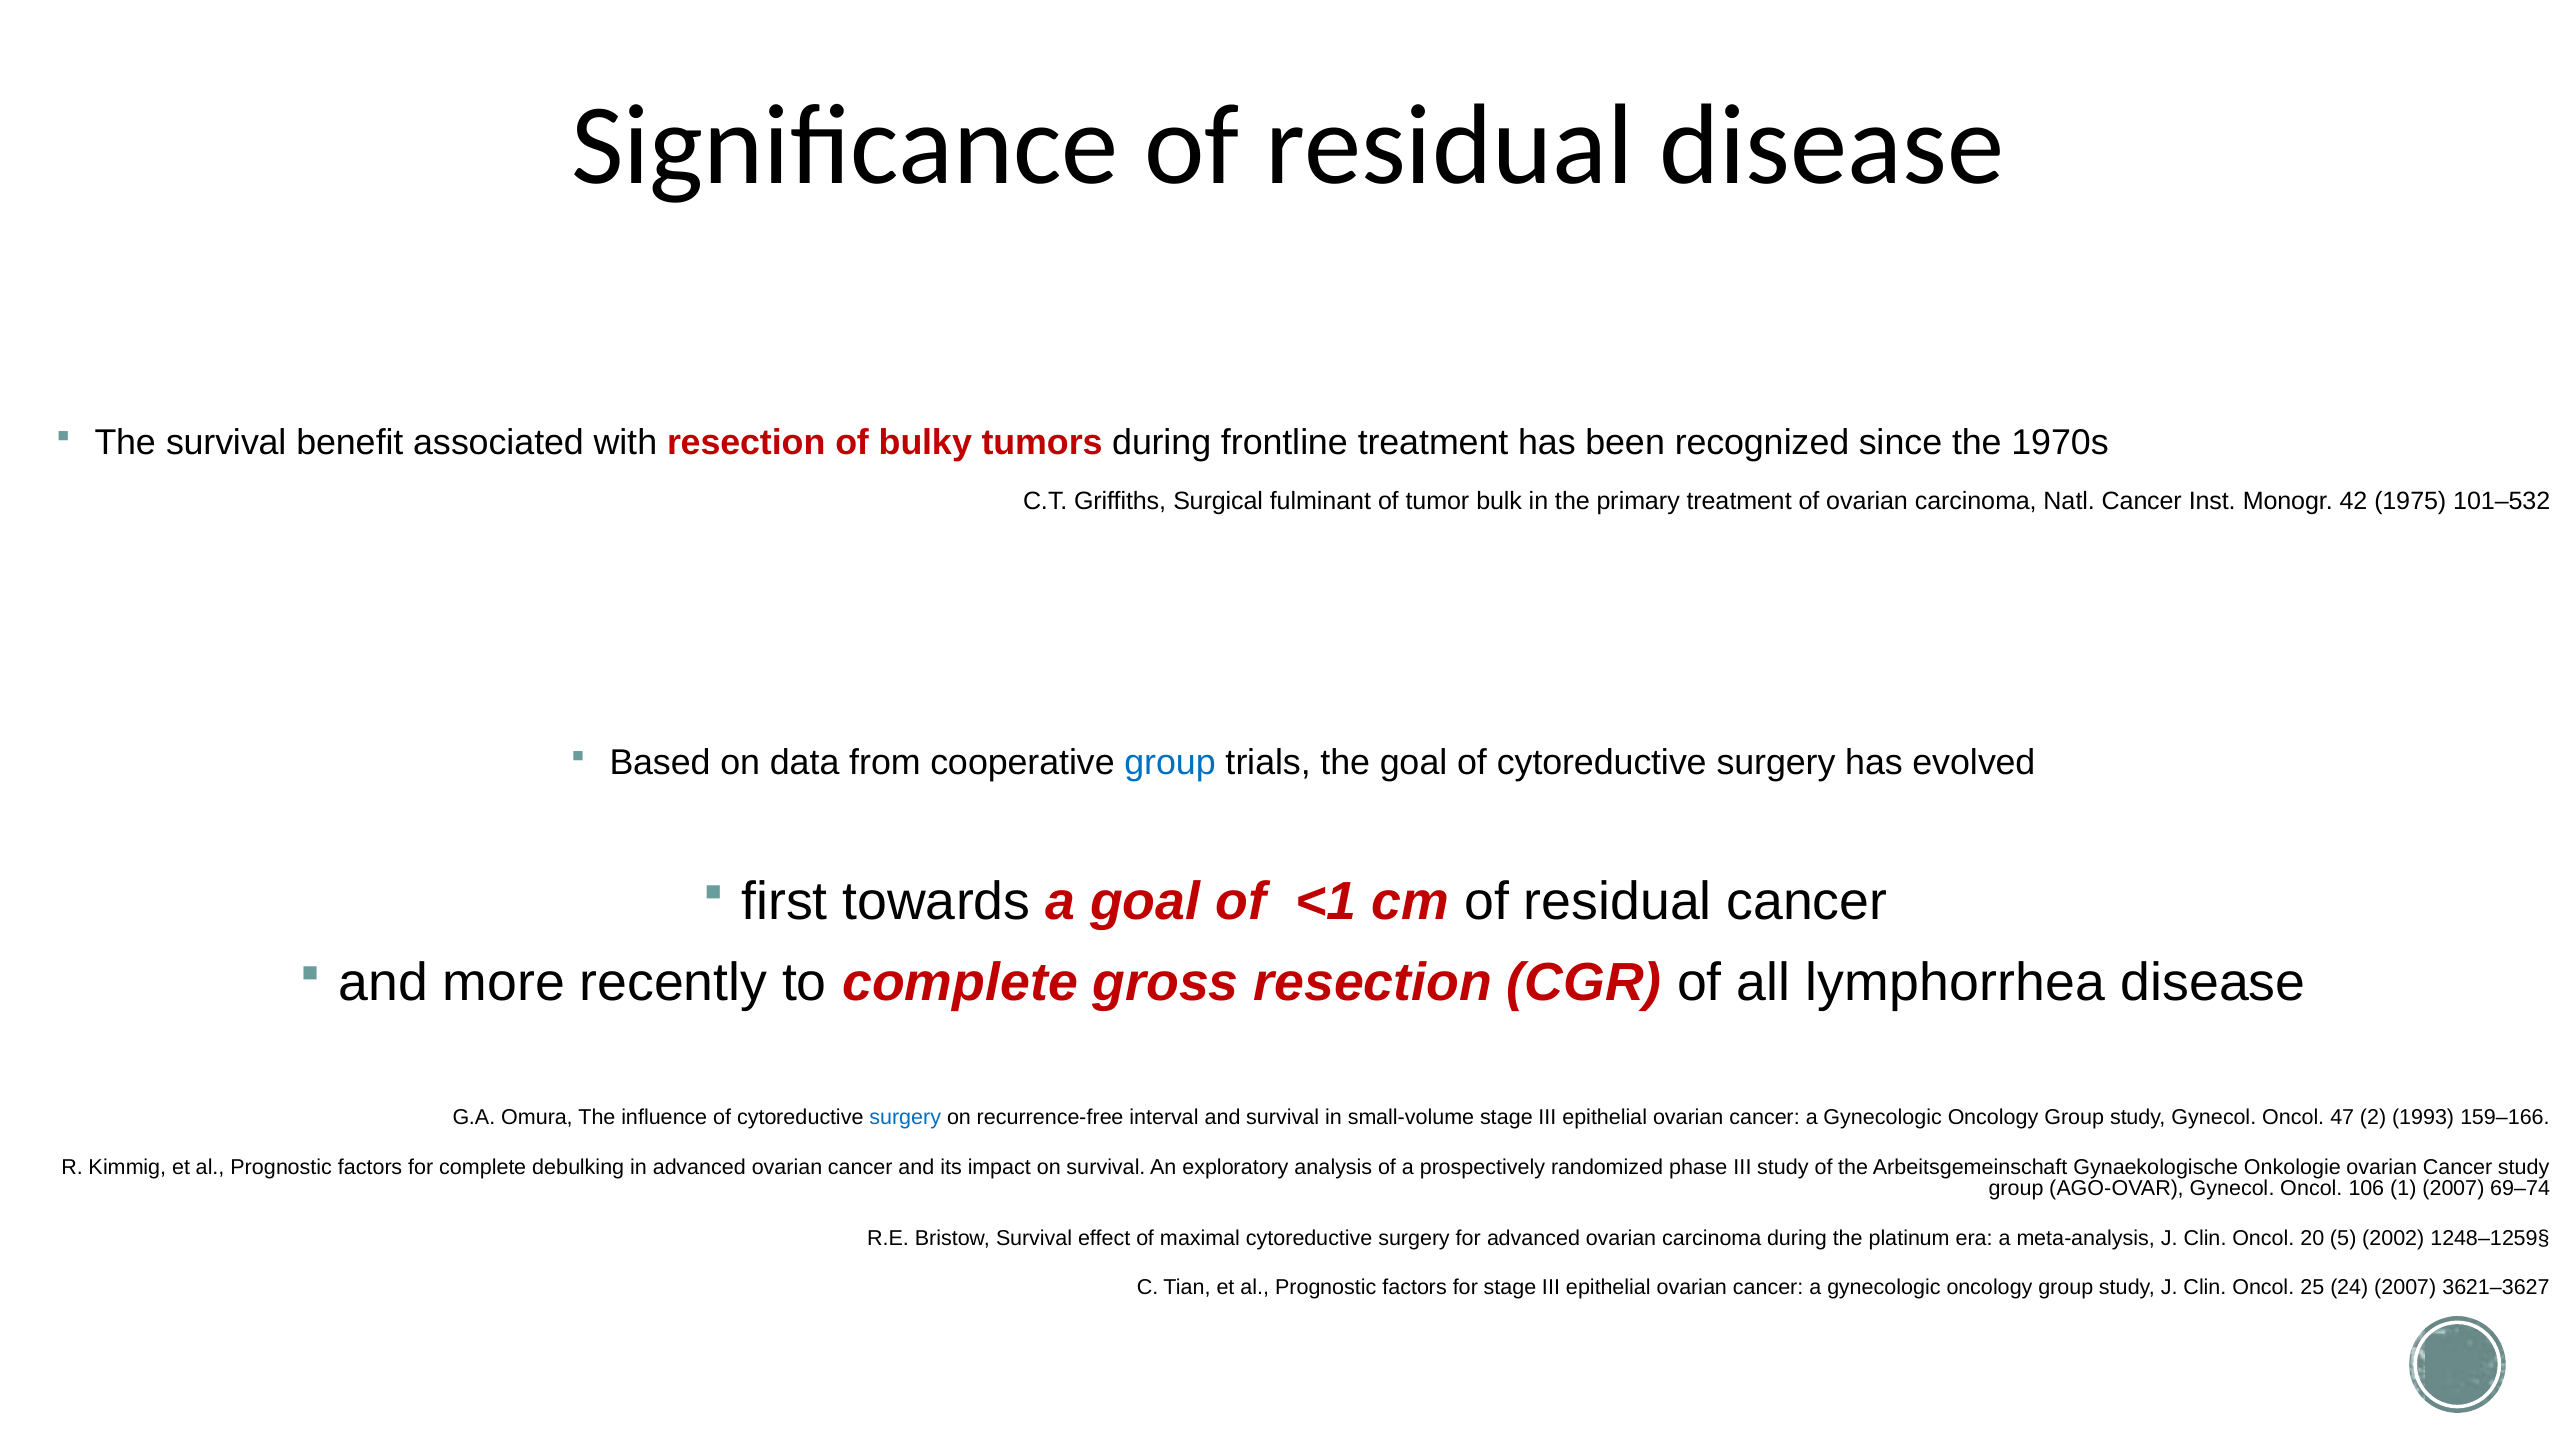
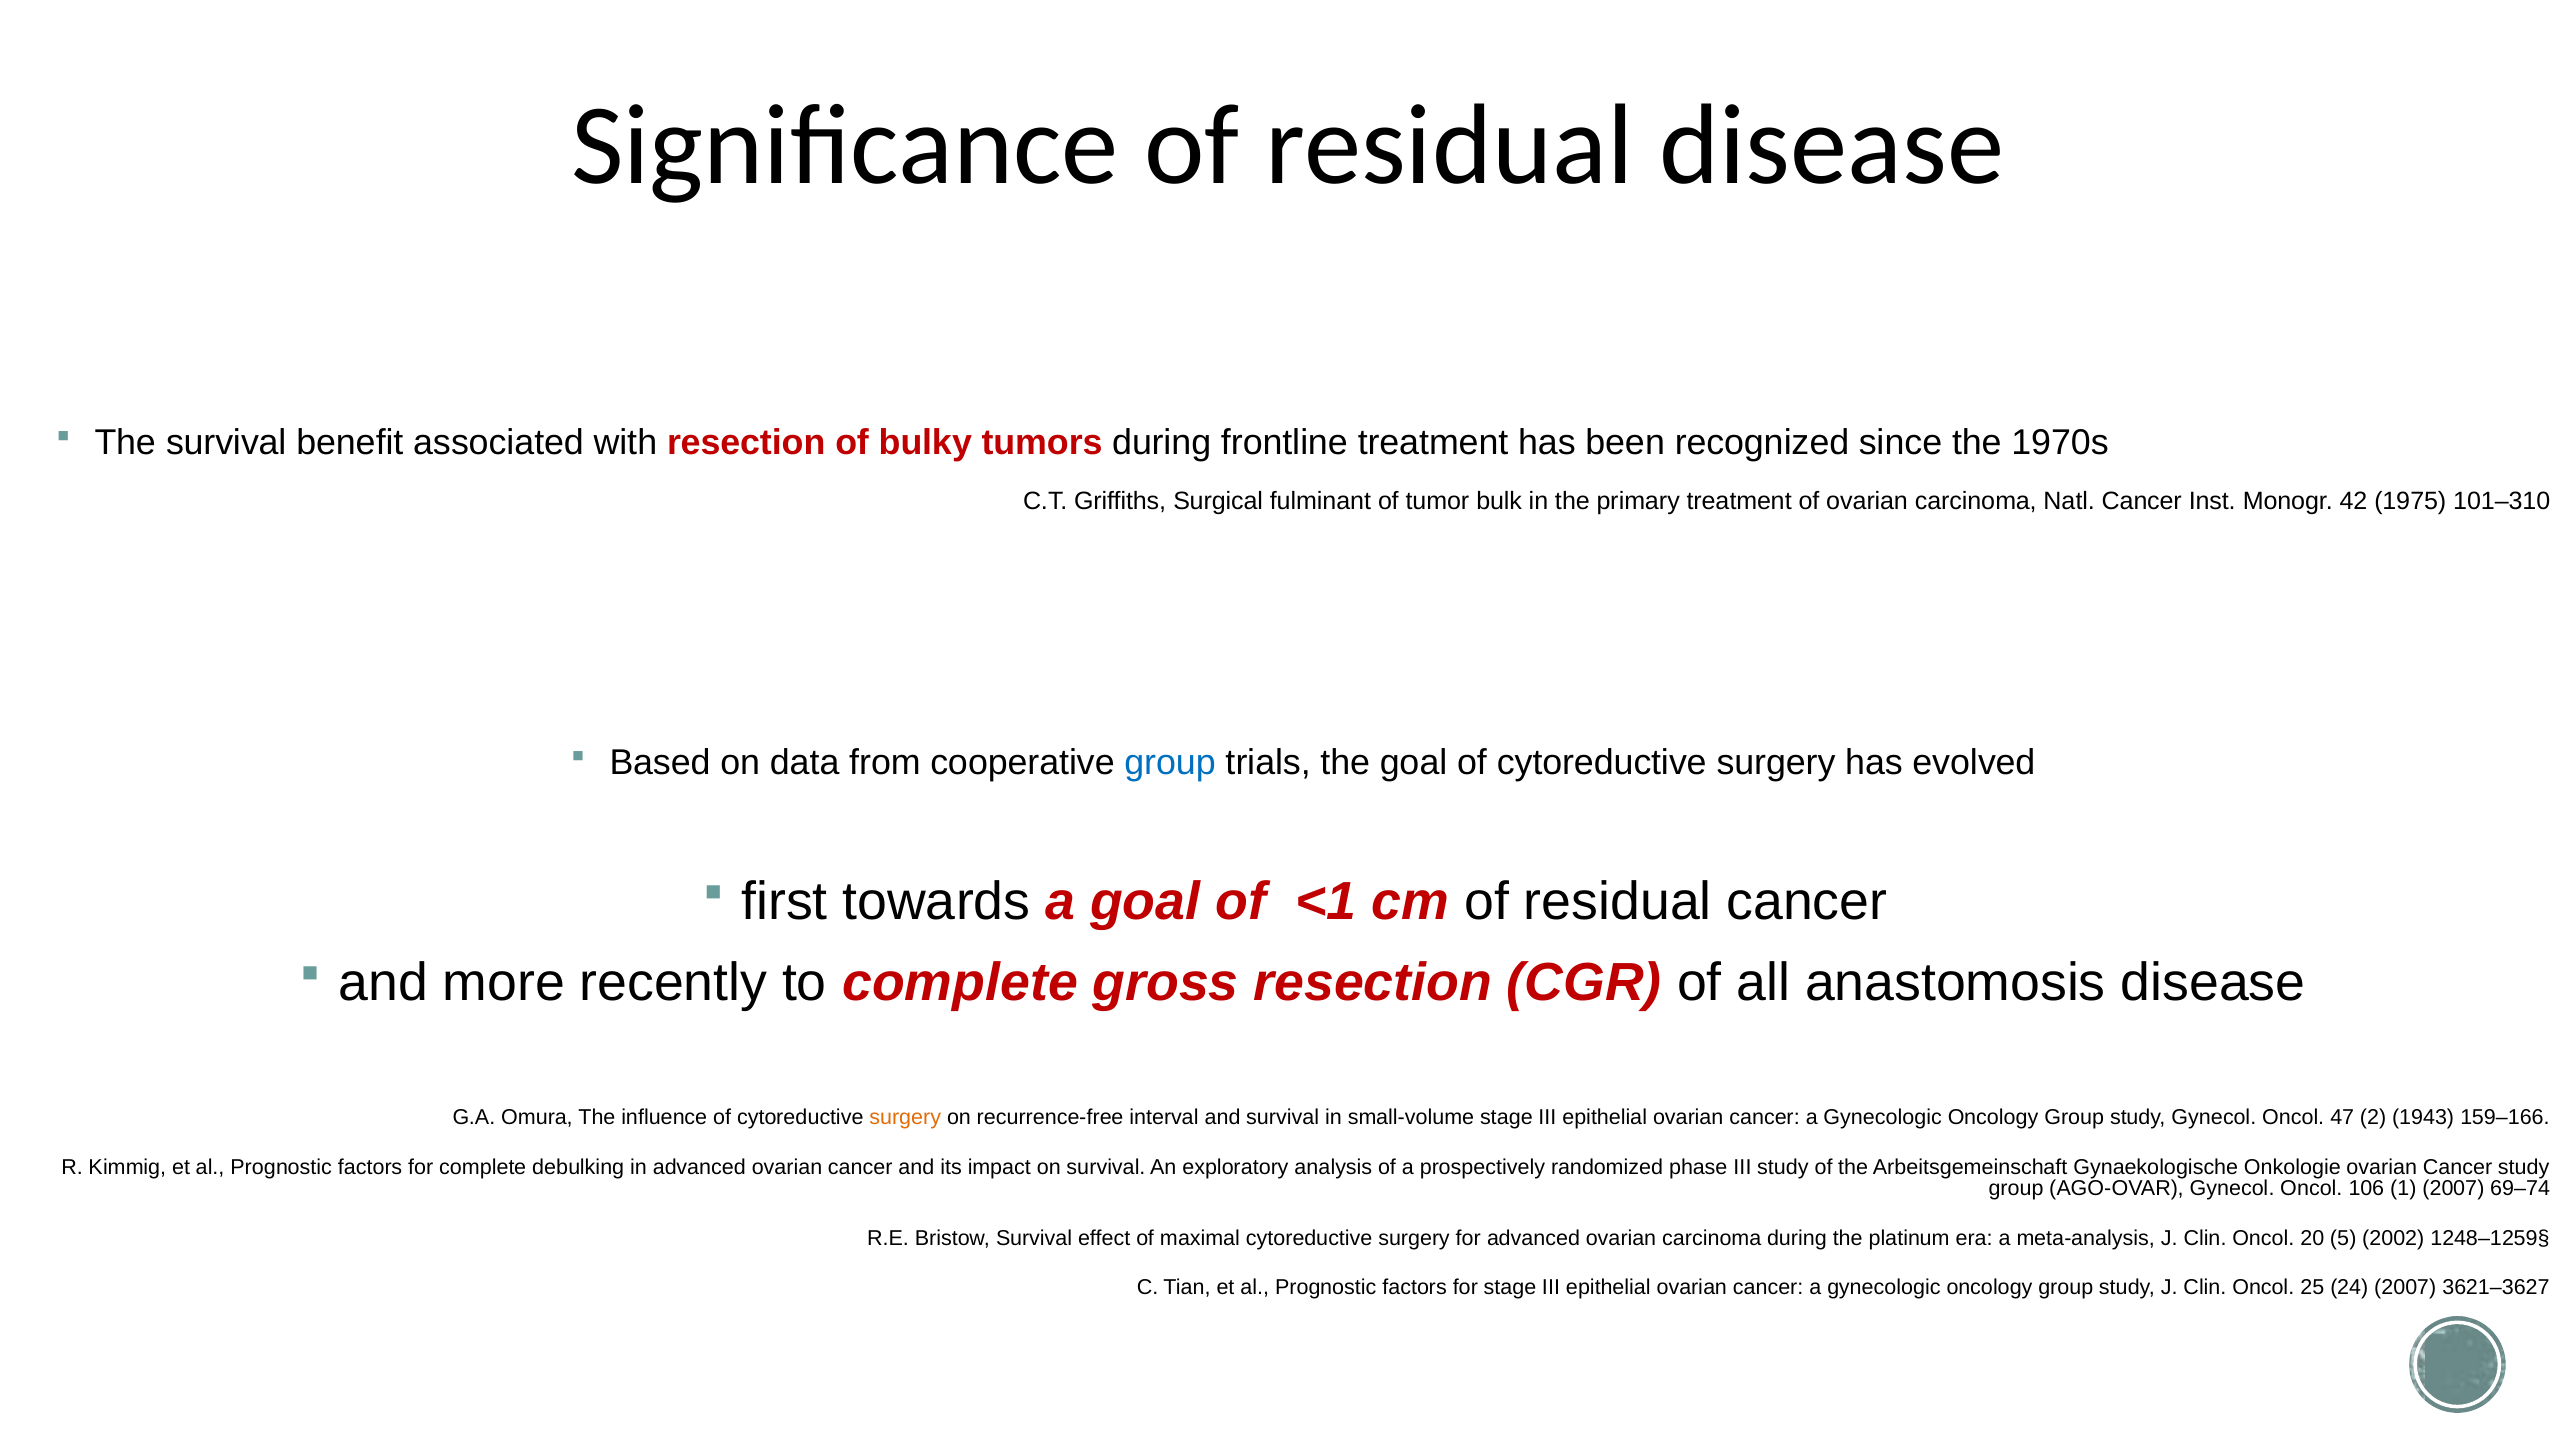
101–532: 101–532 -> 101–310 (2502, 501)
lymphorrhea: lymphorrhea -> anastomosis (1955, 983)
surgery colour: blue -> orange (905, 1117)
1993: 1993 -> 1943 (2423, 1117)
